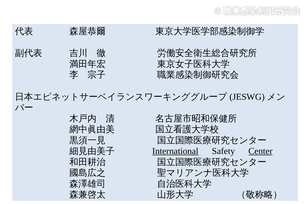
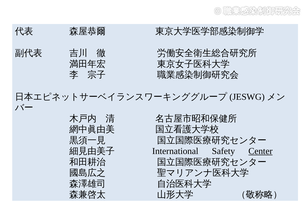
International underline: present -> none (175, 151)
